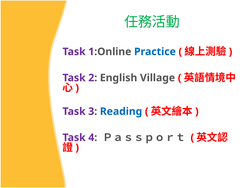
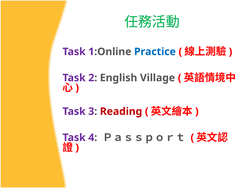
Reading colour: blue -> red (121, 111)
